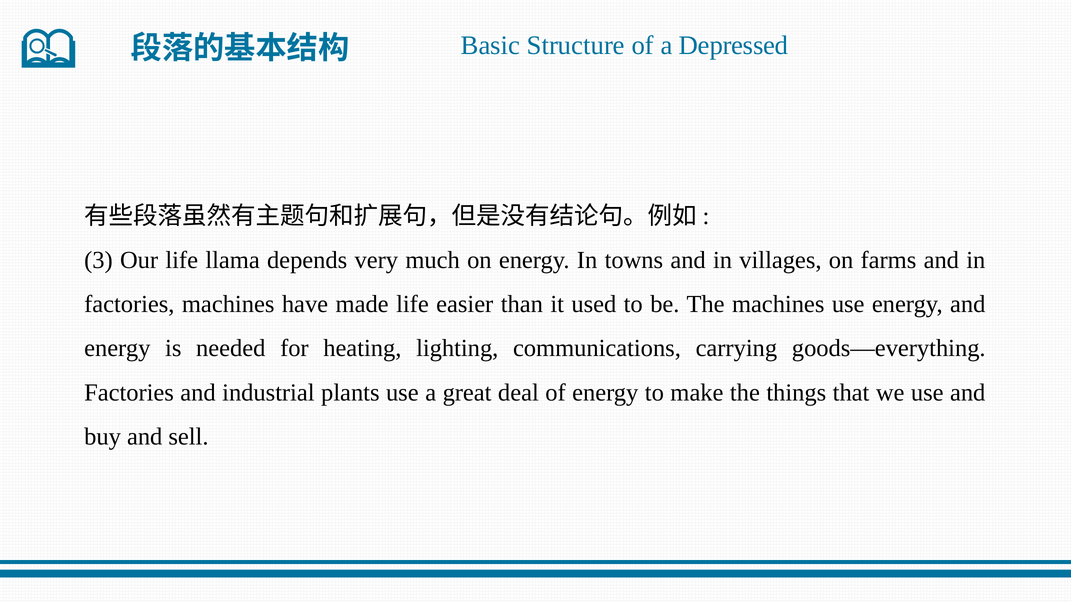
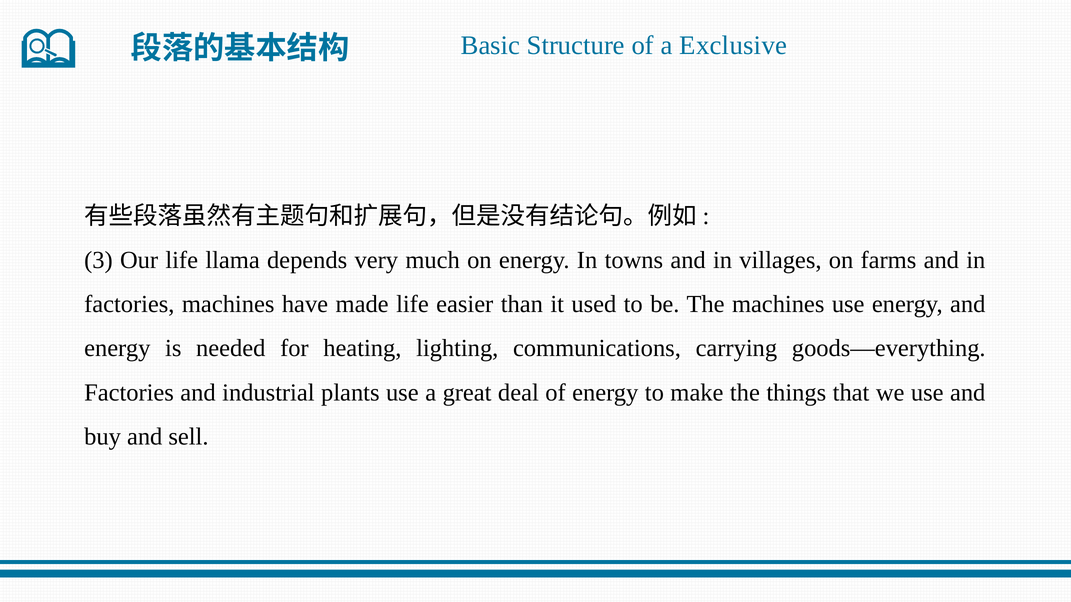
Depressed: Depressed -> Exclusive (733, 45)
